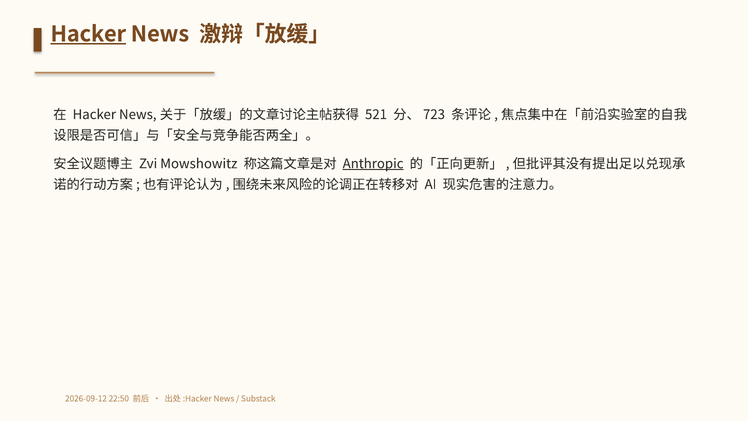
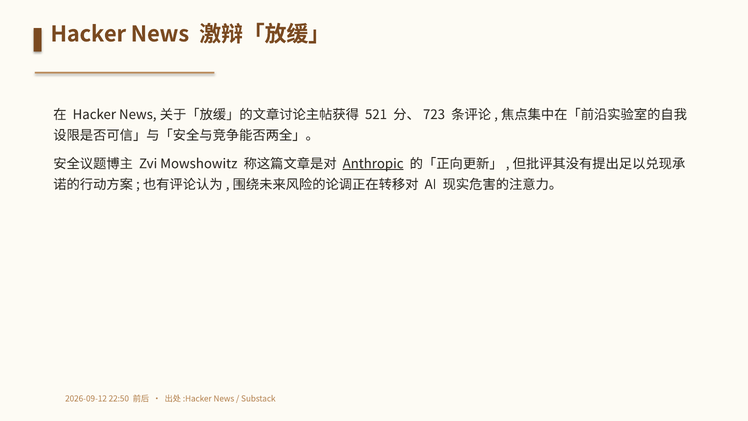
Hacker underline: present -> none (88, 34)
